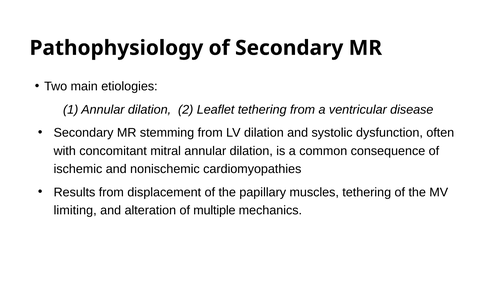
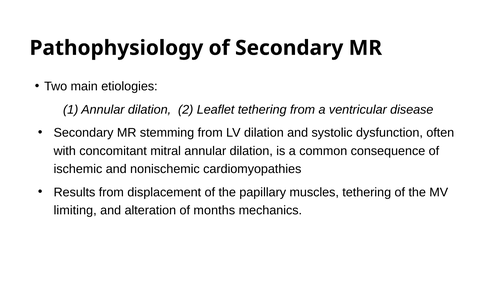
multiple: multiple -> months (214, 210)
